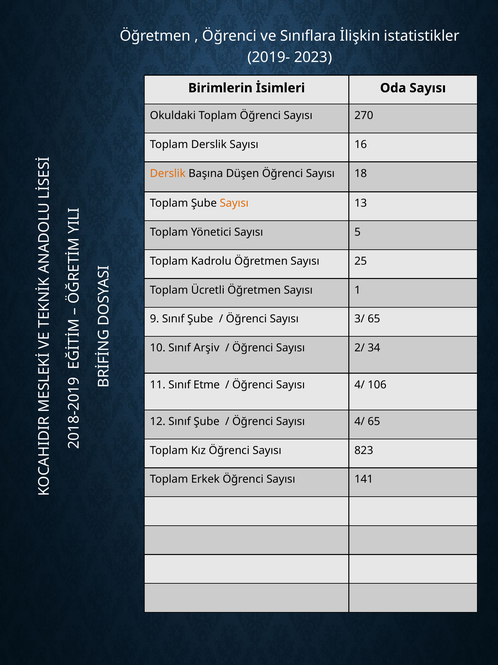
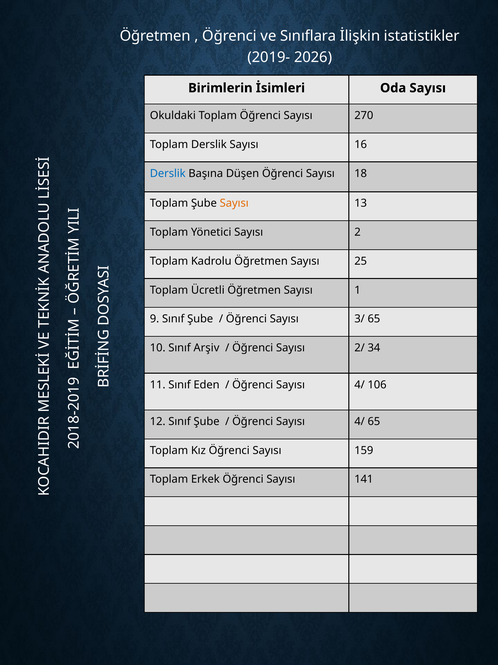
2023: 2023 -> 2026 (313, 57)
Derslik colour: orange -> blue (168, 173)
Sayısı 5: 5 -> 2 (358, 232)
Etme: Etme -> Eden (207, 384)
823: 823 -> 159 (364, 450)
